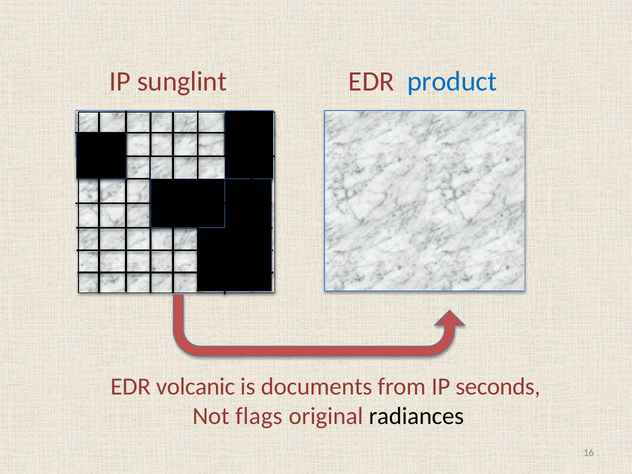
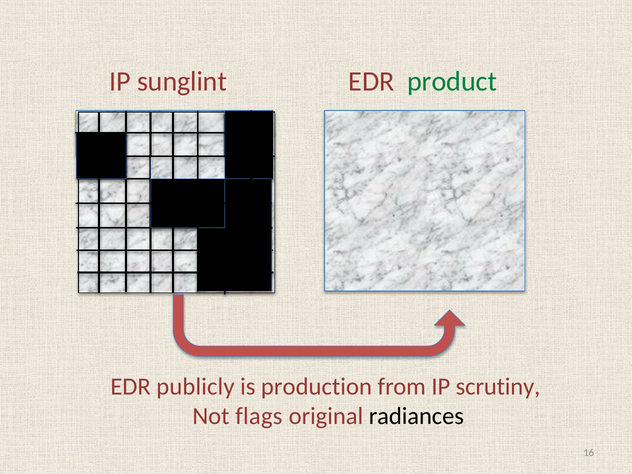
product colour: blue -> green (452, 82)
volcanic: volcanic -> publicly (195, 387)
documents: documents -> production (316, 387)
seconds: seconds -> scrutiny (498, 387)
